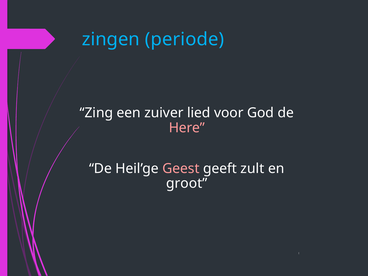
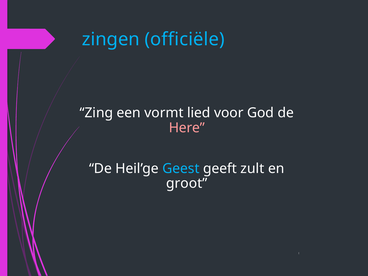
periode: periode -> officiële (185, 39)
zuiver: zuiver -> vormt (164, 113)
Geest colour: pink -> light blue (181, 169)
